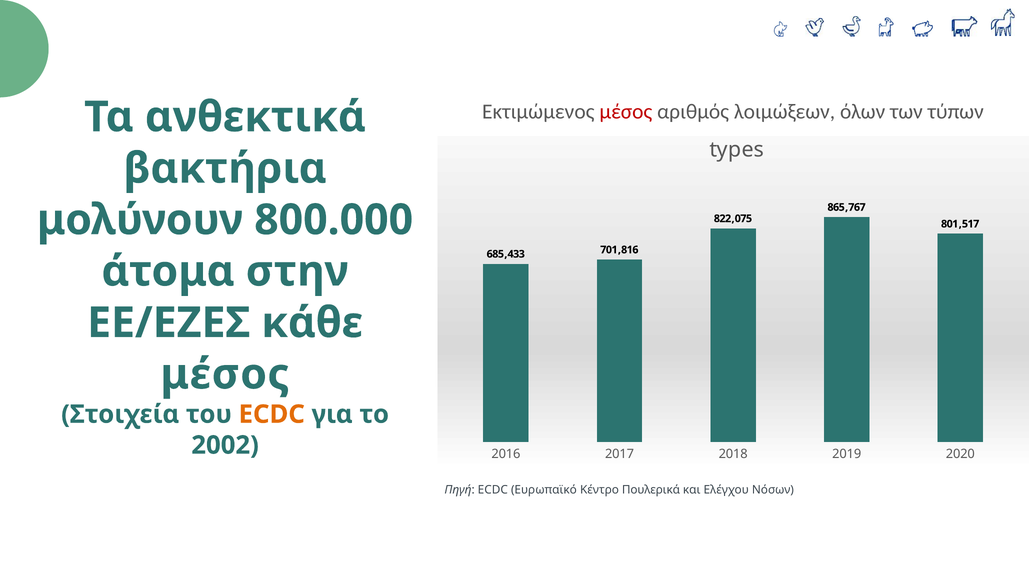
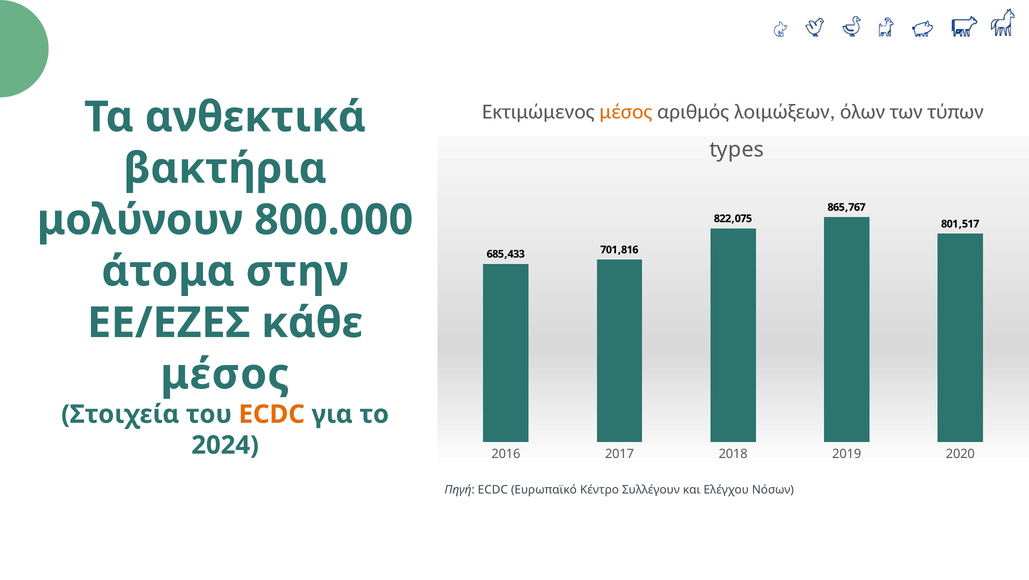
μέσος colour: red -> orange (626, 112)
2002: 2002 -> 2024 (225, 445)
Πουλερικά: Πουλερικά -> Συλλέγουν (651, 490)
